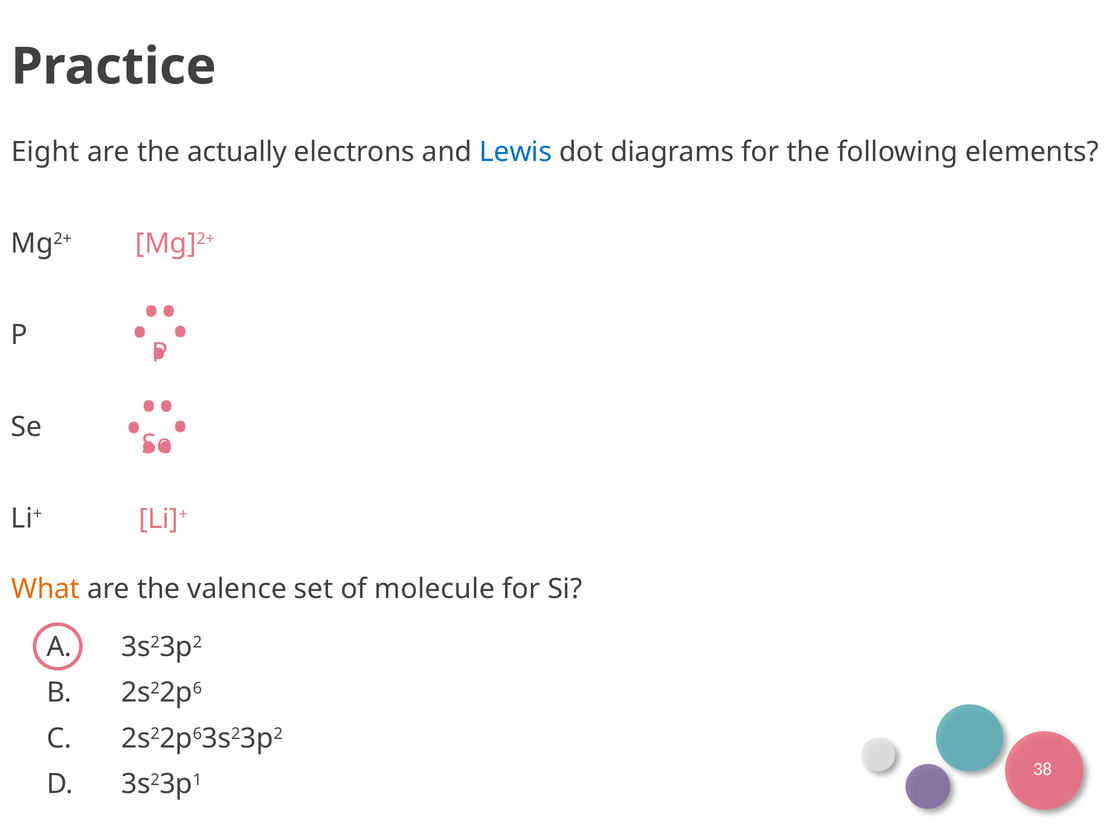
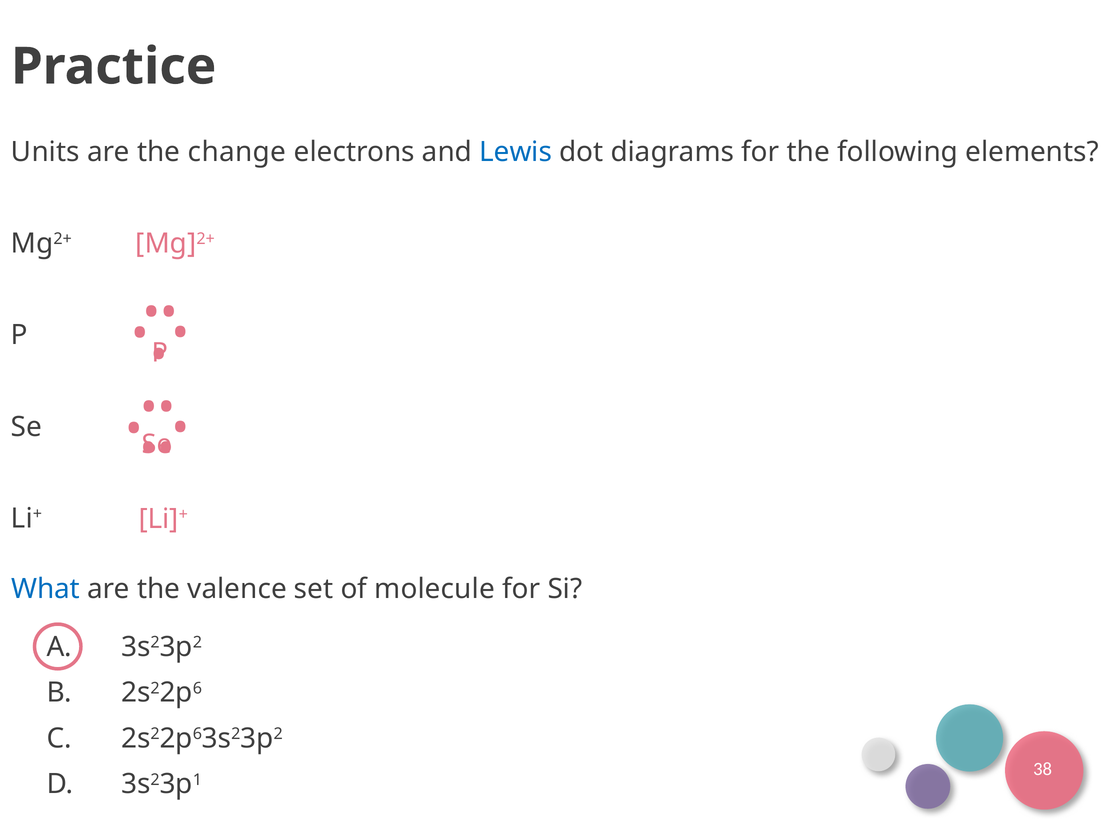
Eight: Eight -> Units (45, 152)
actually: actually -> change (237, 152)
What colour: orange -> blue (46, 588)
